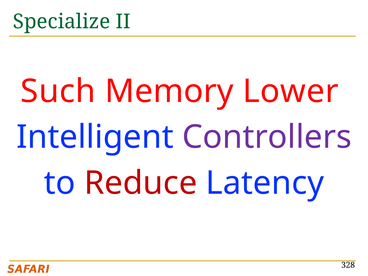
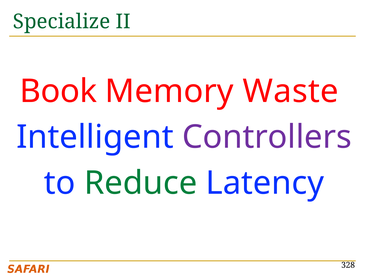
Such: Such -> Book (58, 91)
Lower: Lower -> Waste (291, 91)
Reduce colour: red -> green (141, 183)
